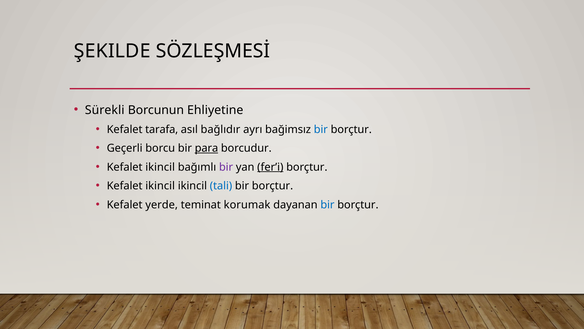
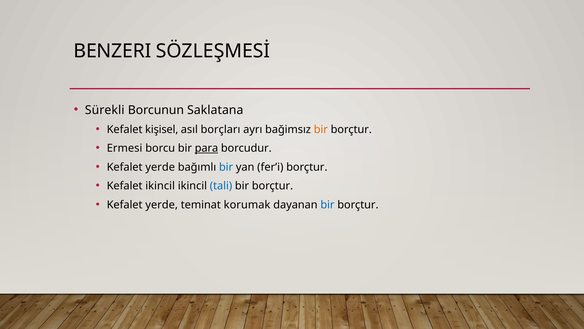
ŞEKILDE: ŞEKILDE -> BENZERI (112, 51)
Ehliyetine: Ehliyetine -> Saklatana (215, 110)
tarafa: tarafa -> kişisel (162, 129)
bağlıdır: bağlıdır -> borçları (220, 129)
bir colour: blue -> orange (321, 129)
Geçerli: Geçerli -> Ermesi (125, 148)
ikincil: ikincil -> yerde (160, 167)
bir colour: purple -> blue (226, 167)
fer’i underline: present -> none (270, 167)
